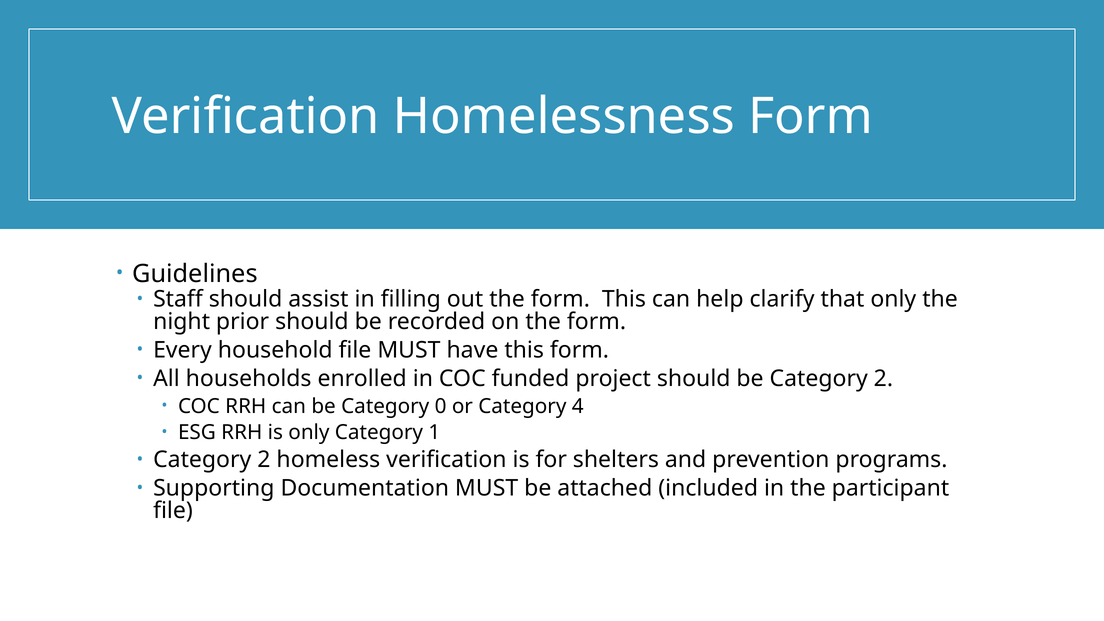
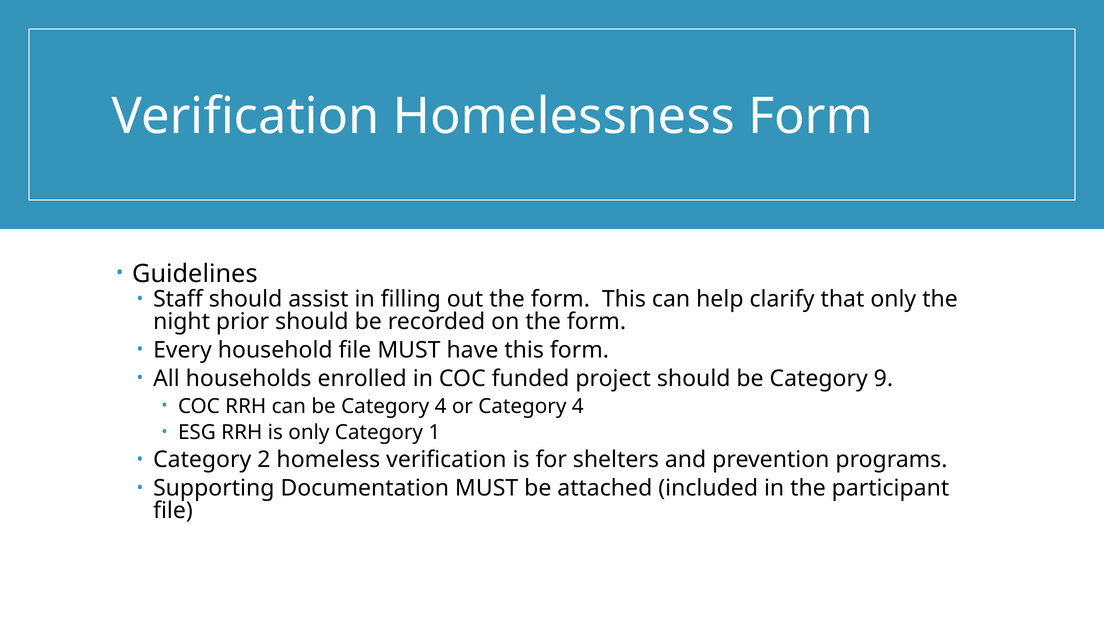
be Category 2: 2 -> 9 (883, 379)
be Category 0: 0 -> 4 (441, 406)
